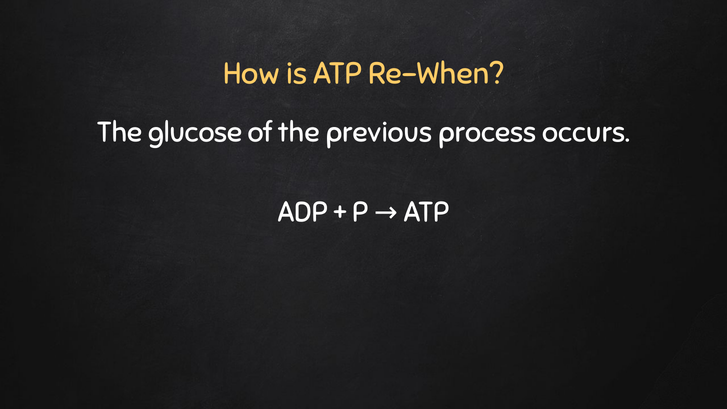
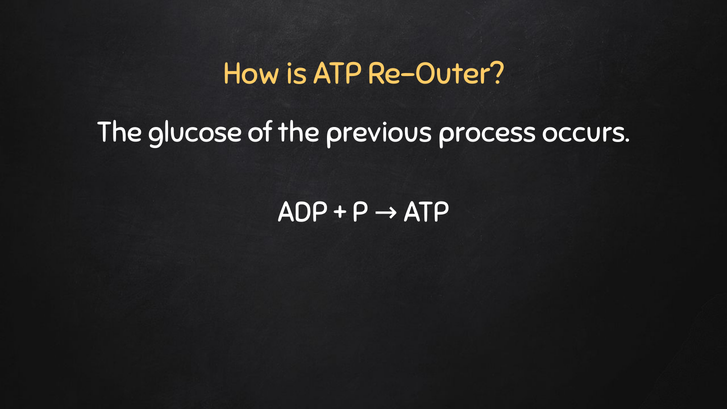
Re-When: Re-When -> Re-Outer (436, 74)
